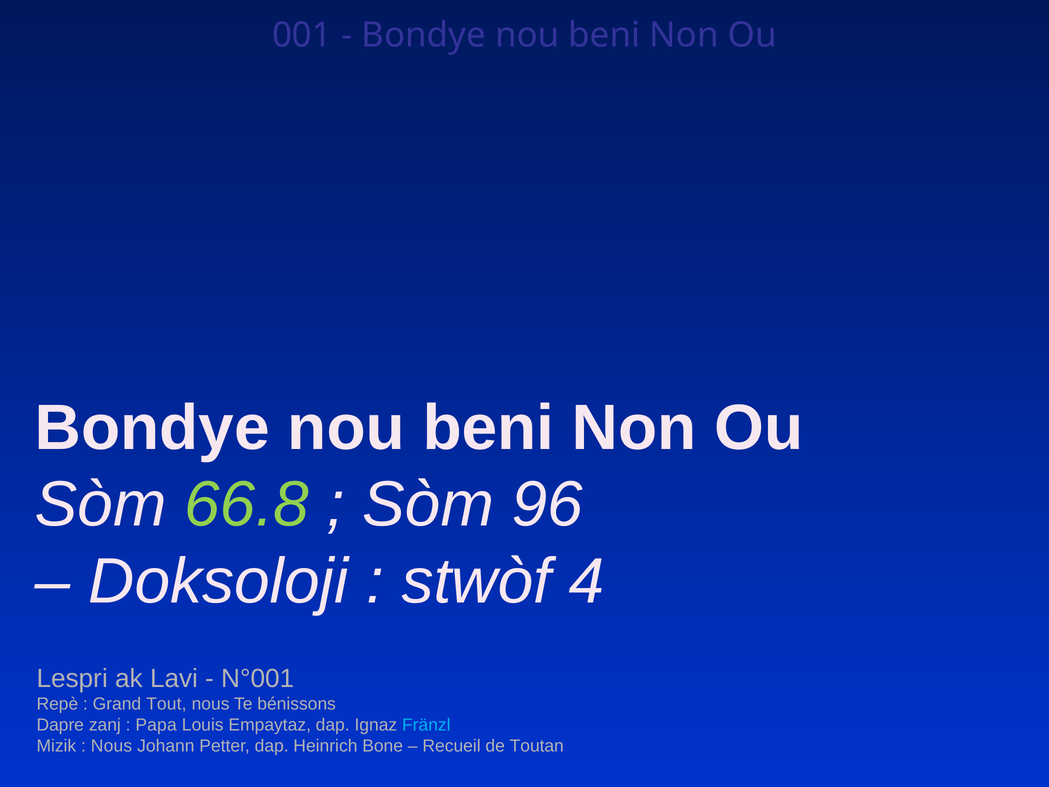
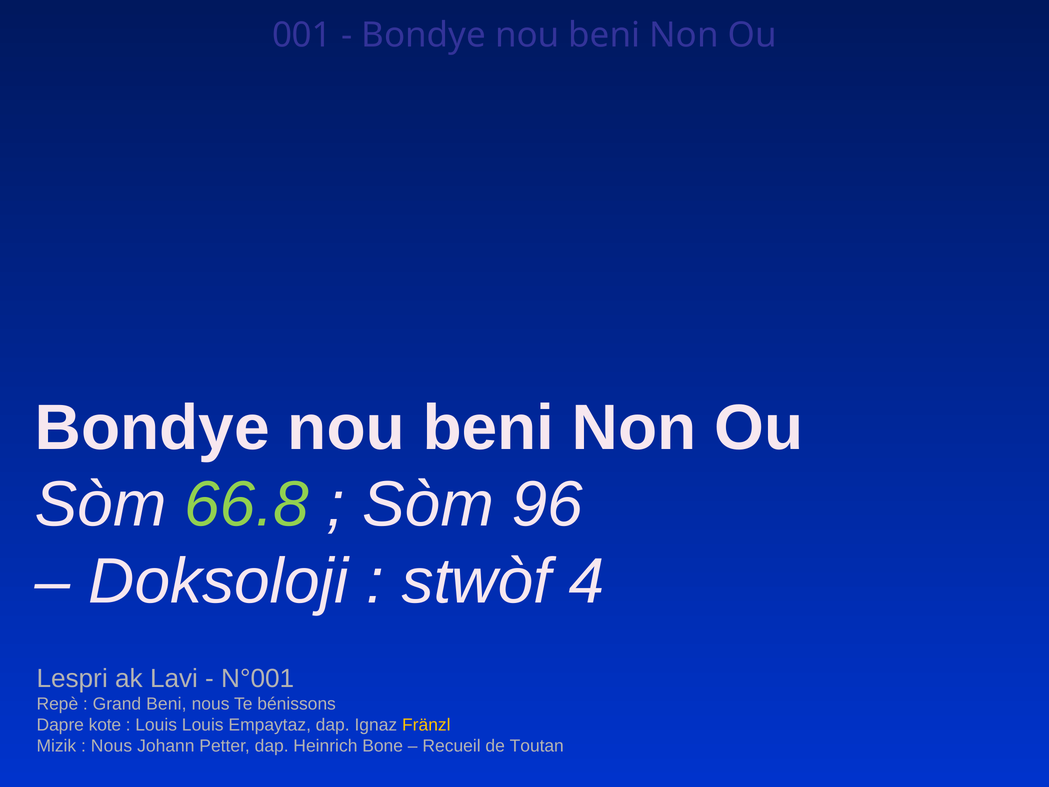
Grand Tout: Tout -> Beni (166, 704)
zanj: zanj -> kote (105, 725)
Papa: Papa -> Louis (156, 725)
Fränzl colour: light blue -> yellow (426, 725)
